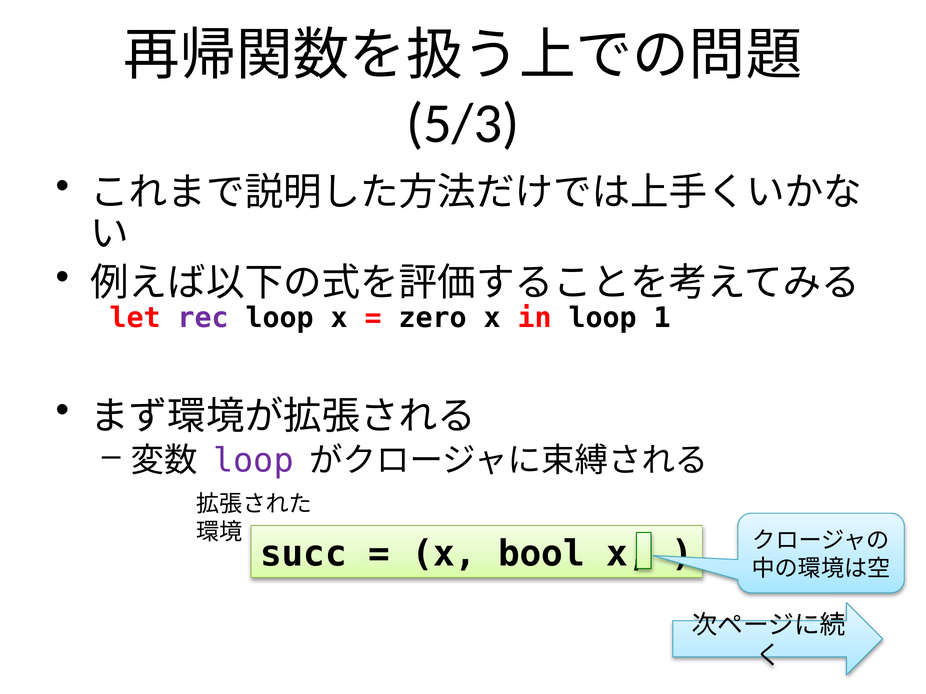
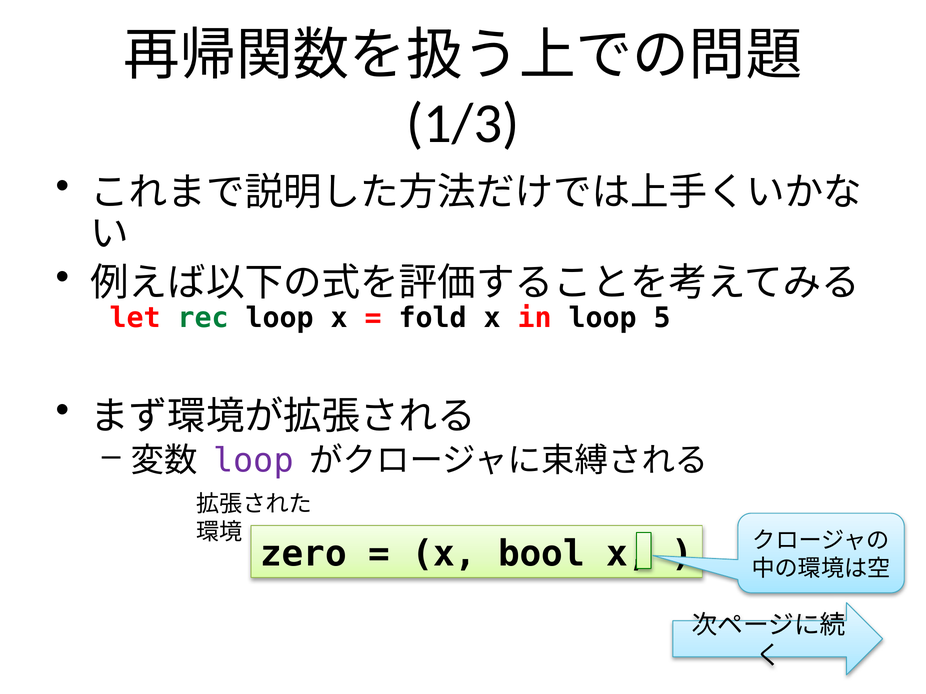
5/3: 5/3 -> 1/3 (463, 124)
rec colour: purple -> green (203, 318)
zero: zero -> fold (433, 318)
1: 1 -> 5 (662, 318)
succ: succ -> zero (303, 554)
